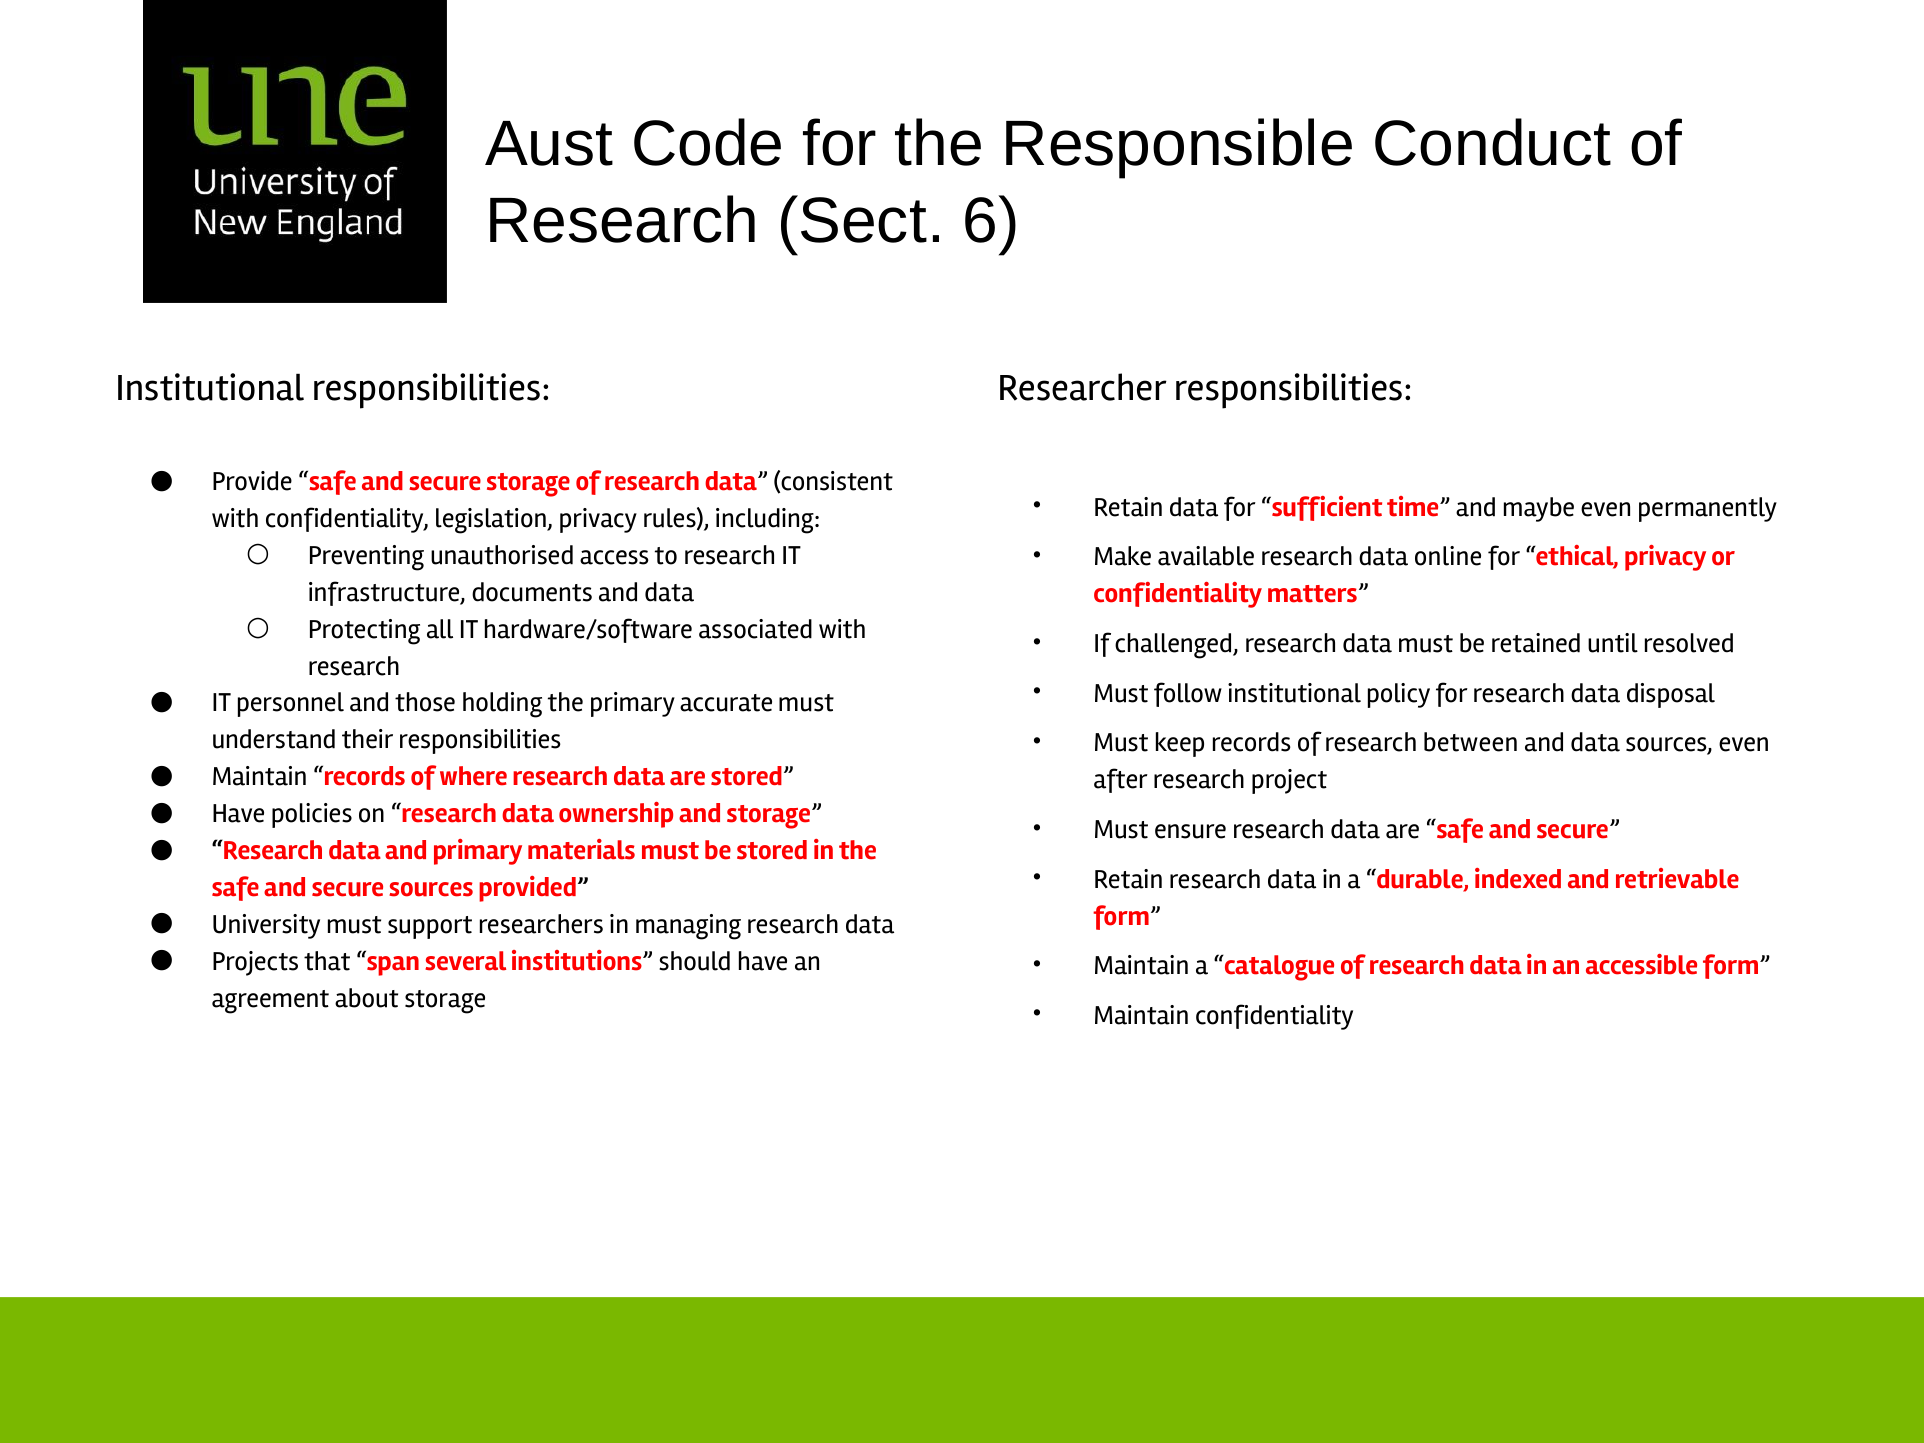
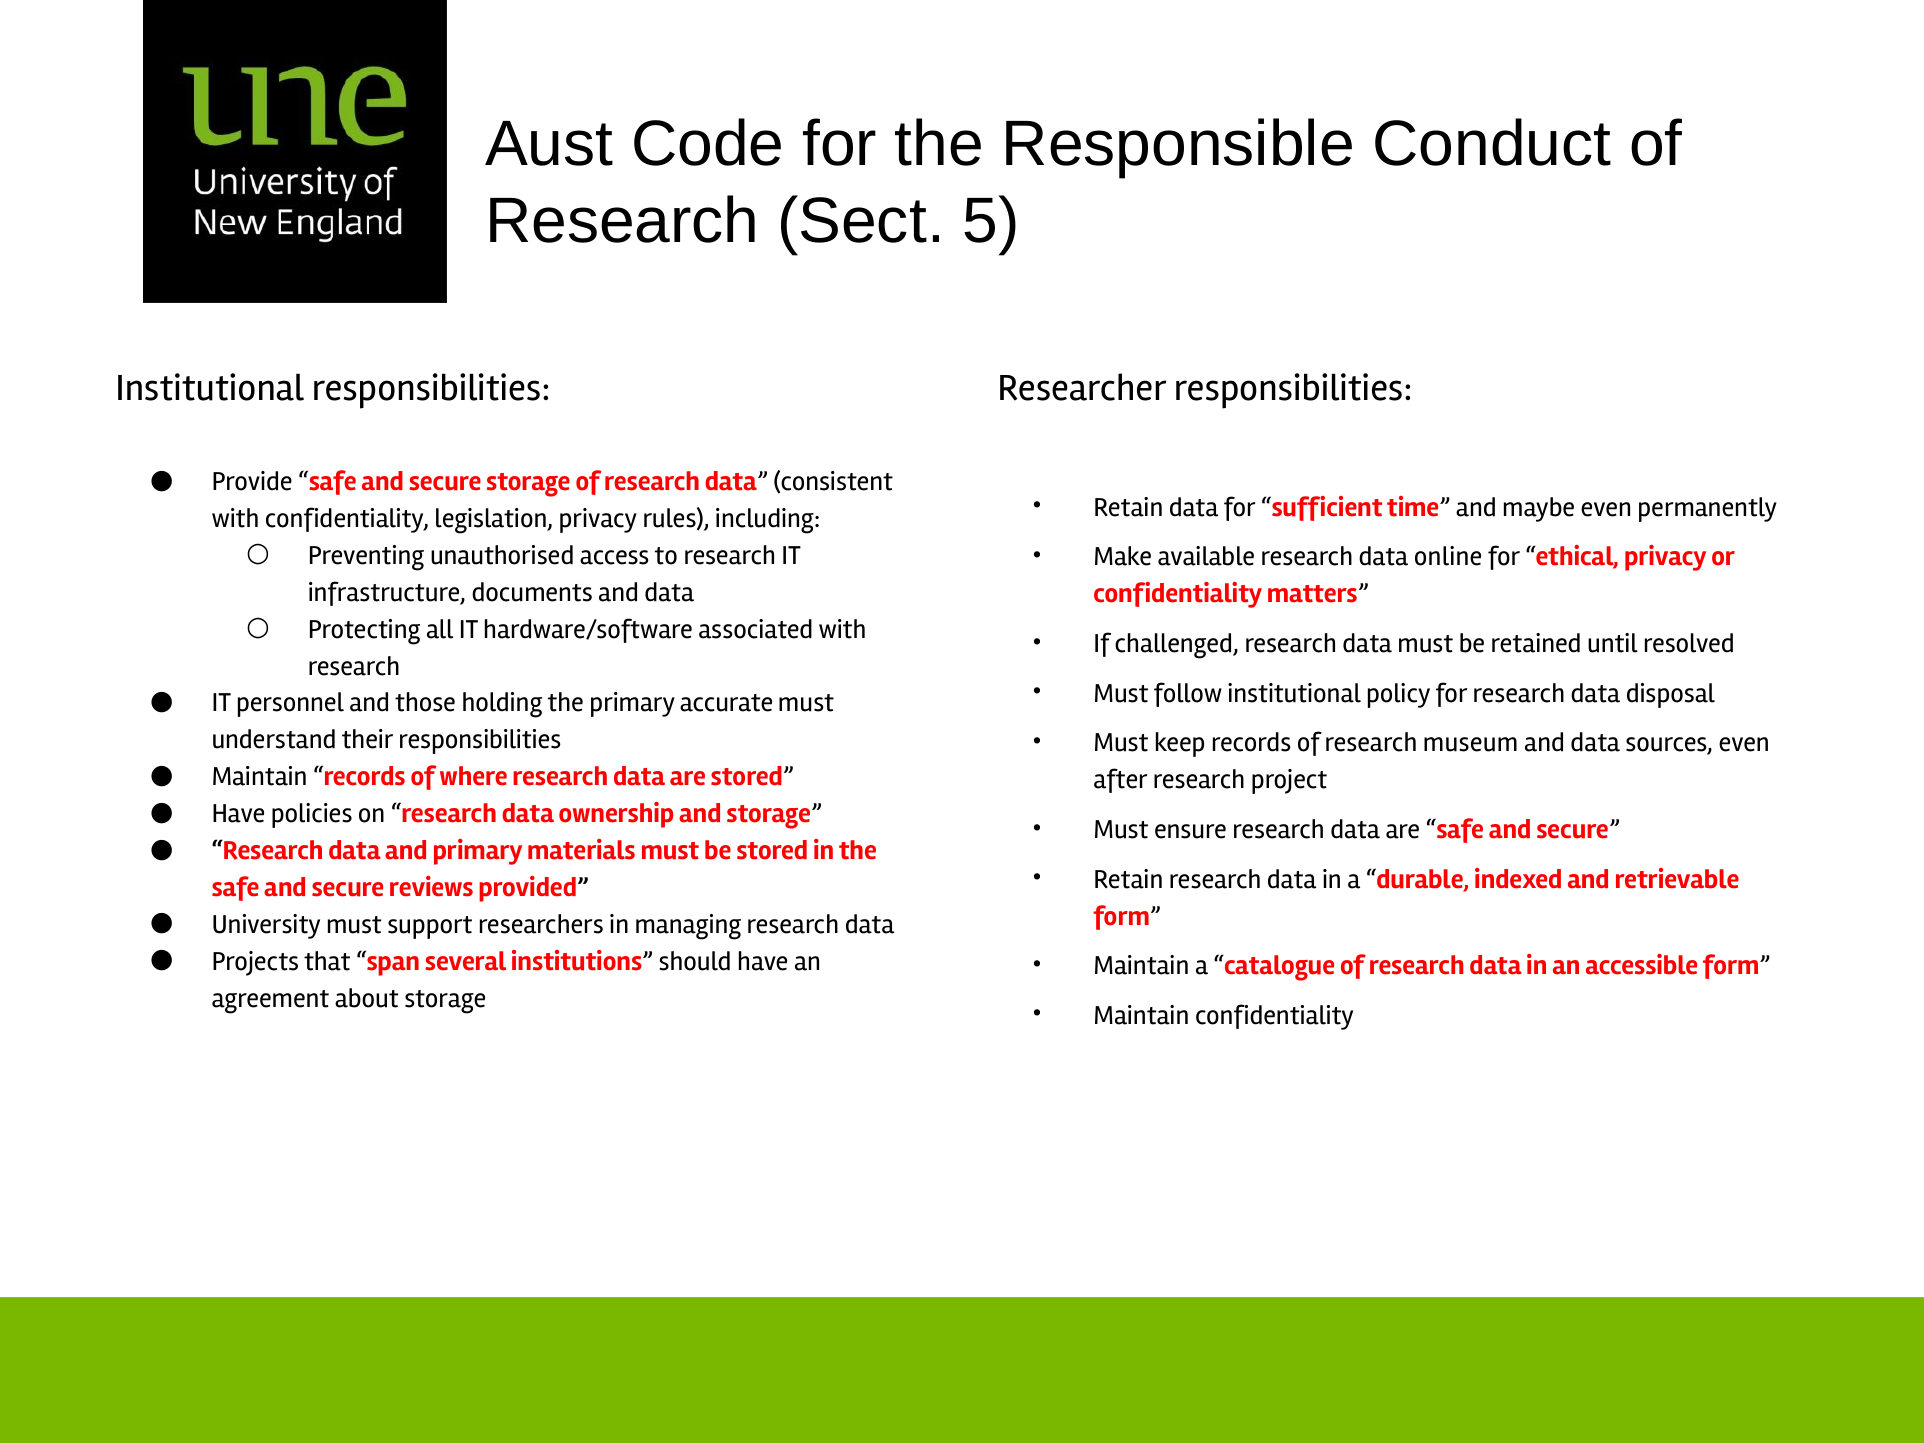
6: 6 -> 5 (991, 221)
between: between -> museum (1471, 743)
secure sources: sources -> reviews (431, 888)
